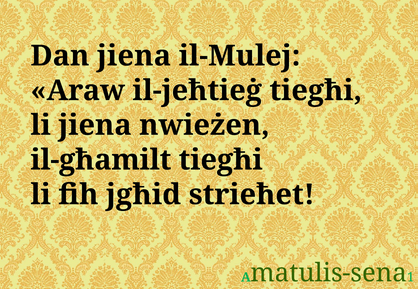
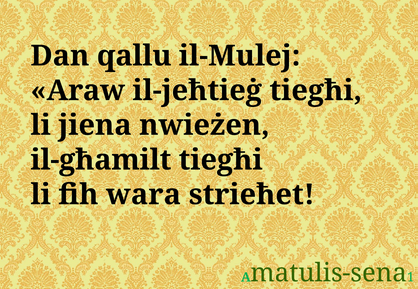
Dan jiena: jiena -> qallu (134, 56)
jgħid: jgħid -> wara (143, 195)
